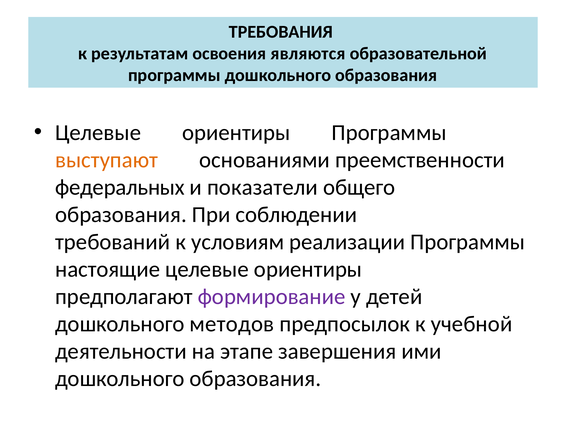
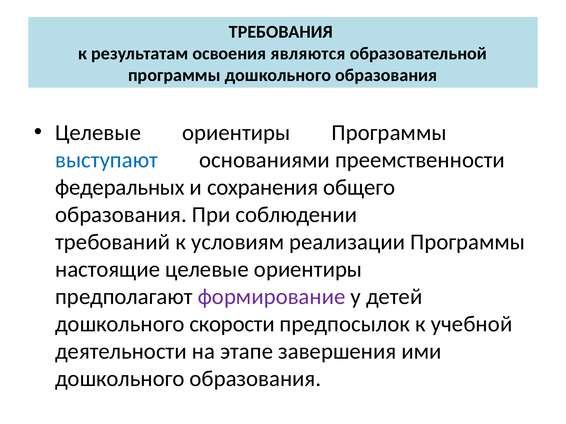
выступают colour: orange -> blue (107, 160)
показатели: показатели -> сохранения (263, 188)
методов: методов -> скорости (232, 324)
